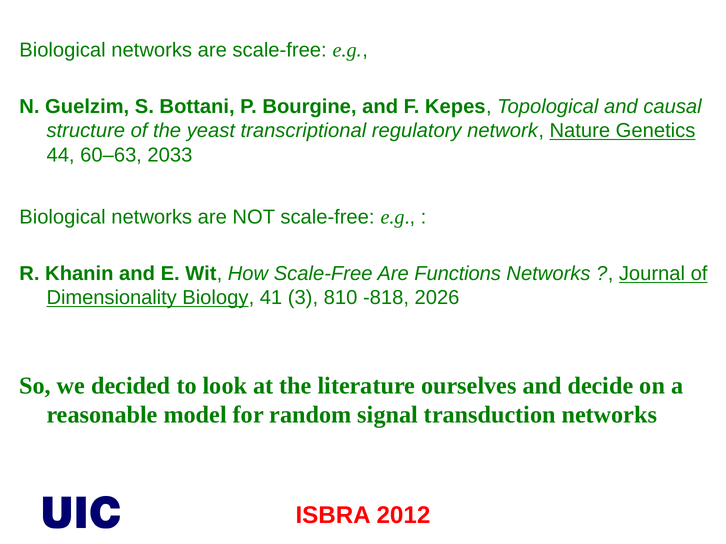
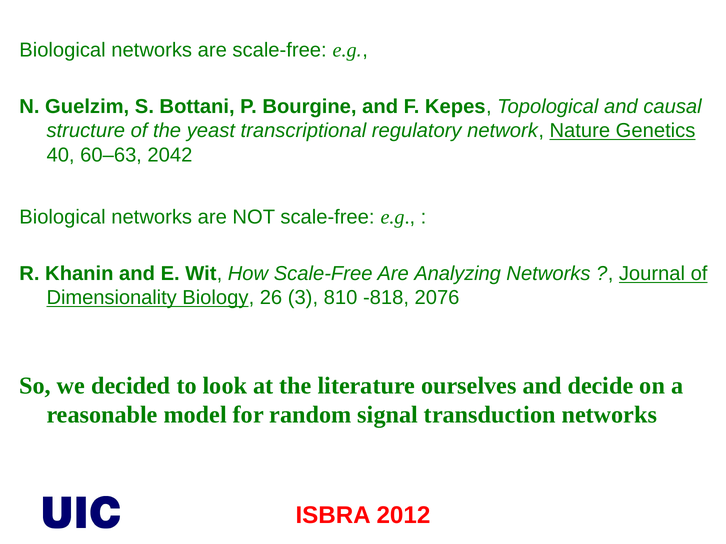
44: 44 -> 40 (61, 155)
2033: 2033 -> 2042 (170, 155)
Functions: Functions -> Analyzing (458, 274)
41: 41 -> 26 (271, 298)
2026: 2026 -> 2076 (437, 298)
